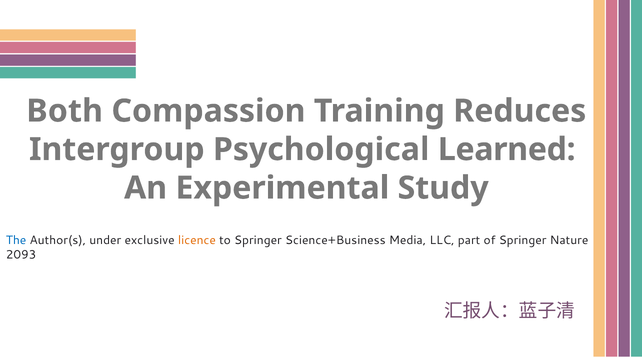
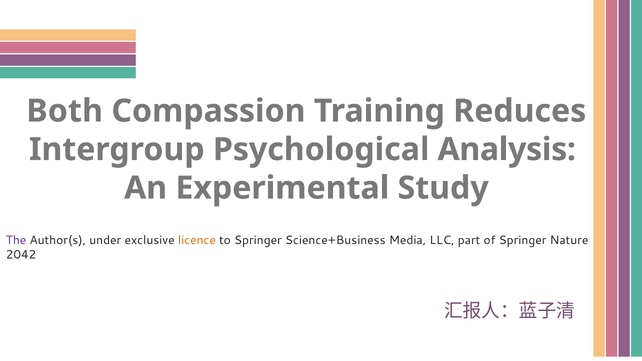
Learned: Learned -> Analysis (507, 150)
The colour: blue -> purple (16, 240)
2093: 2093 -> 2042 (21, 255)
